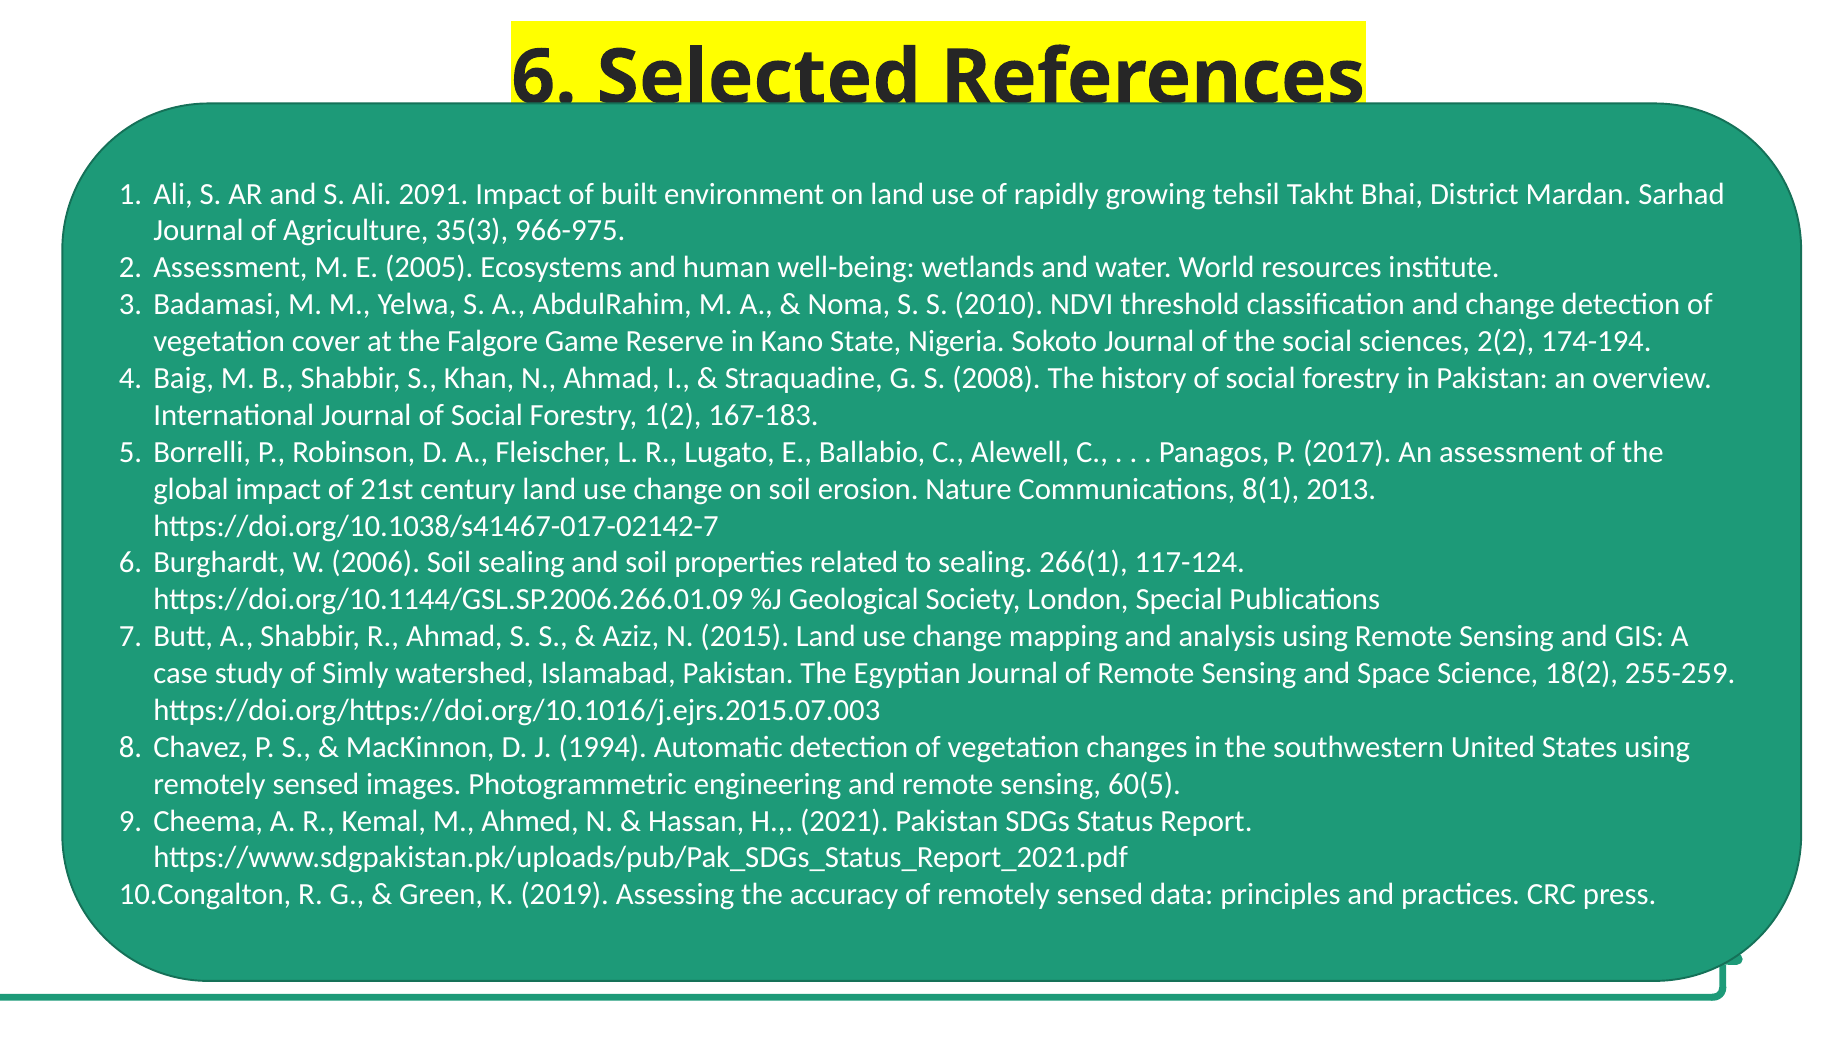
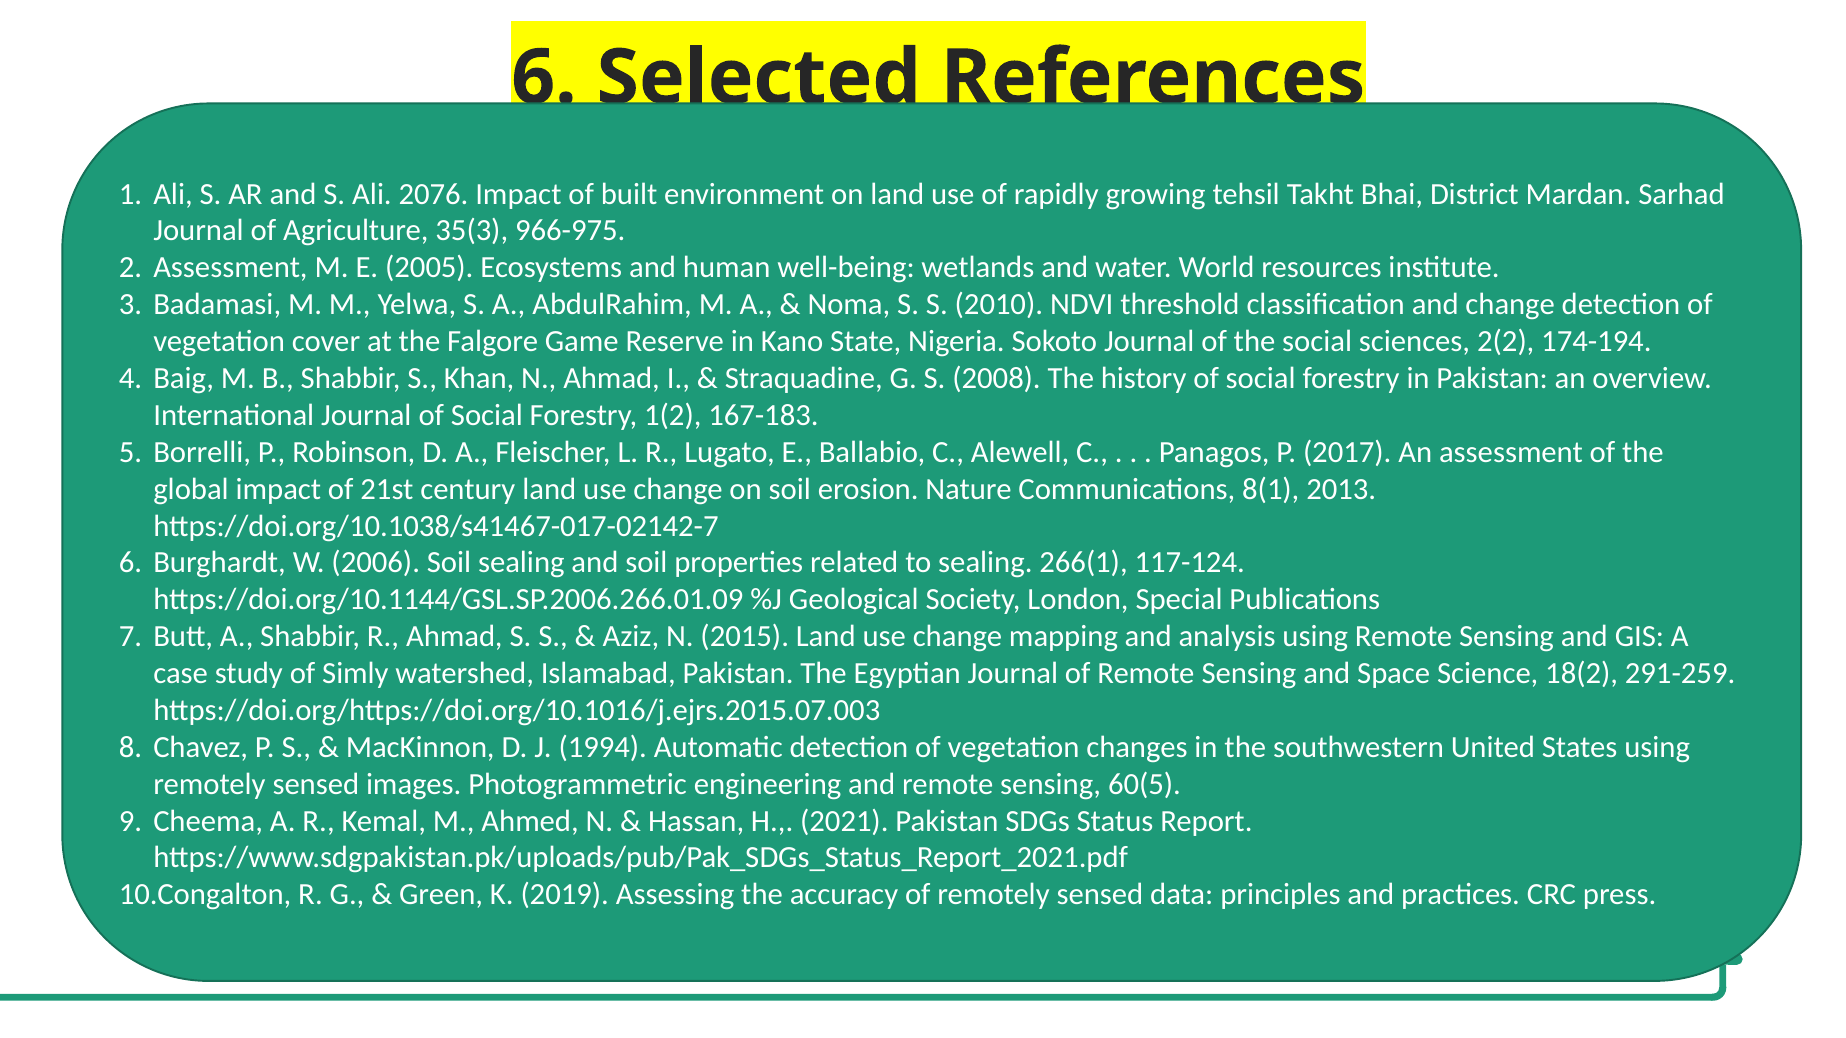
2091: 2091 -> 2076 (434, 194)
255-259: 255-259 -> 291-259 (1680, 674)
